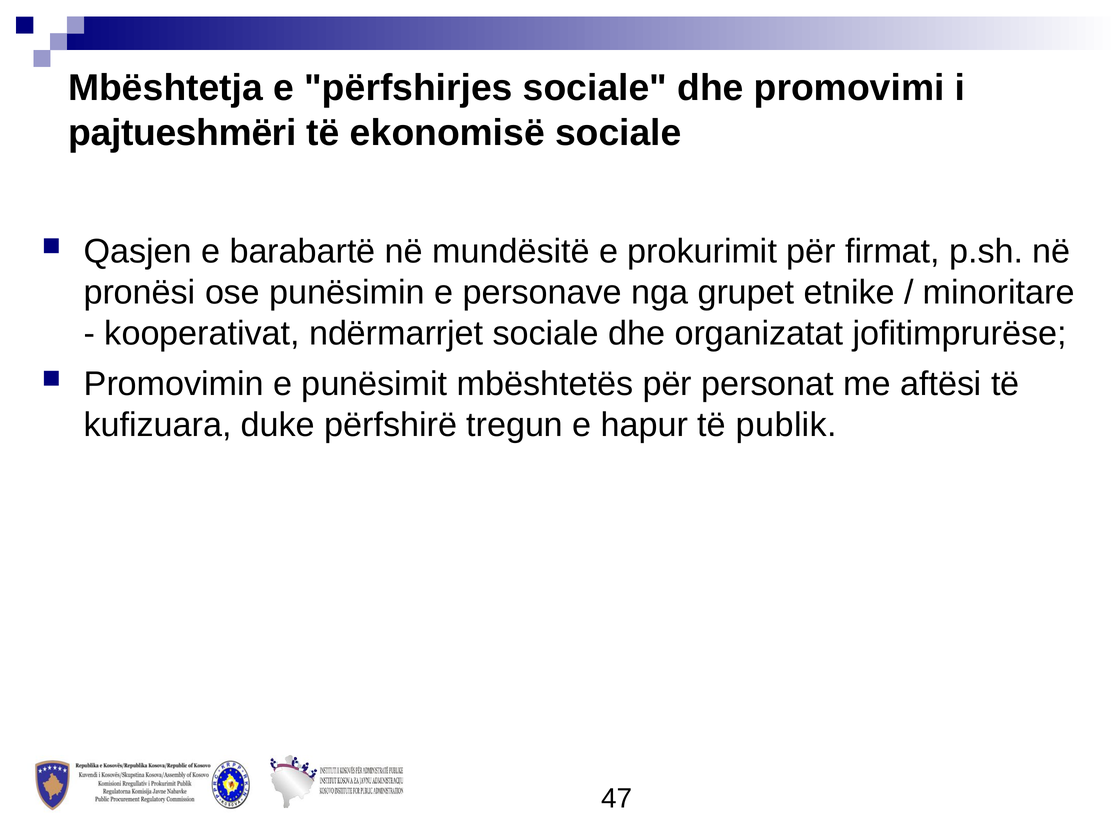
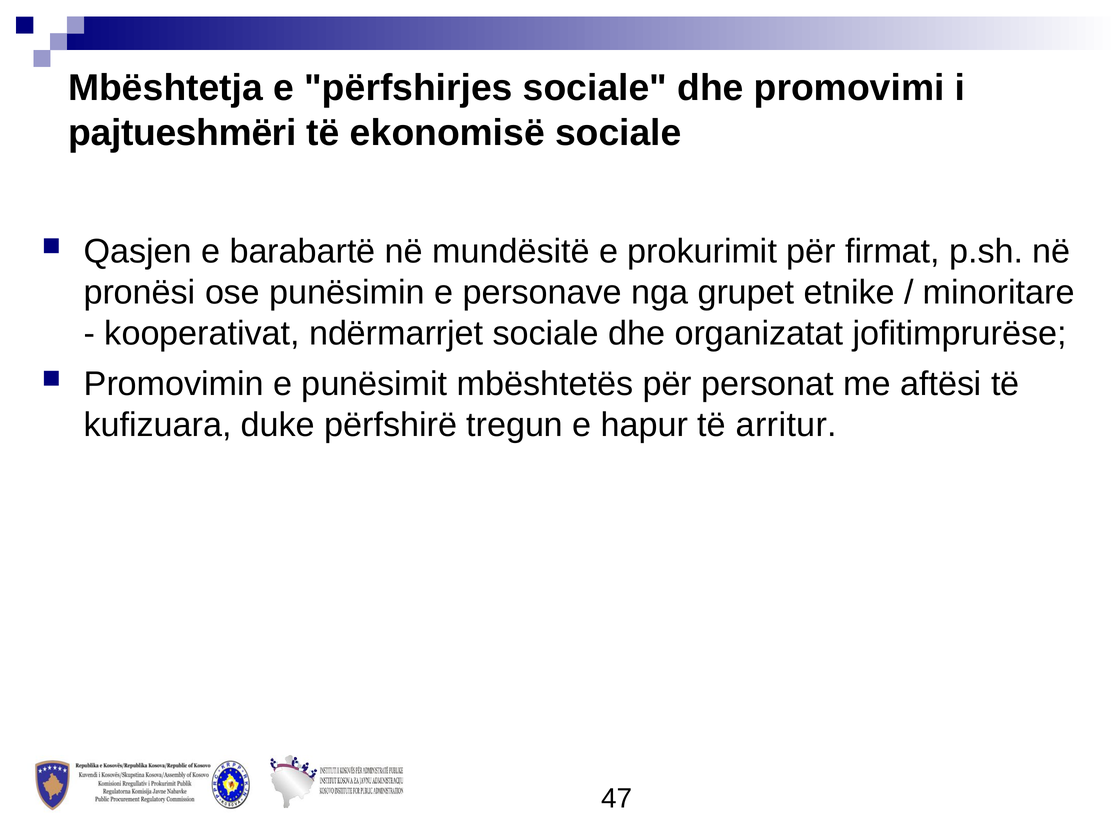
publik: publik -> arritur (786, 425)
